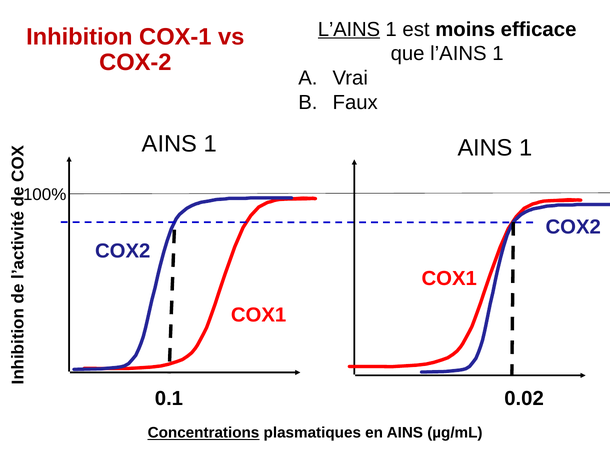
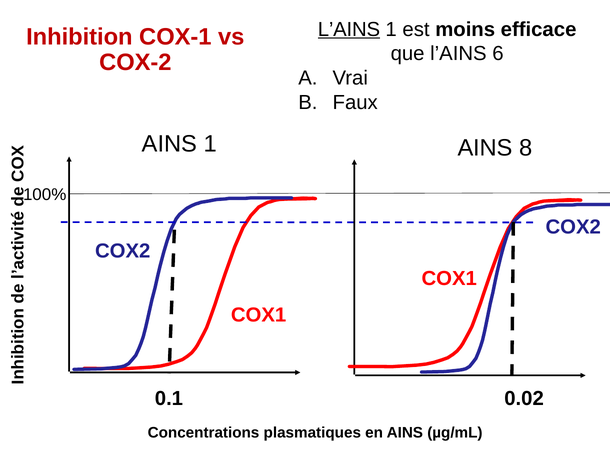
que l’AINS 1: 1 -> 6 (498, 54)
1 AINS 1: 1 -> 8 (526, 148)
Concentrations underline: present -> none (204, 433)
